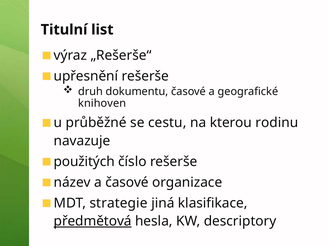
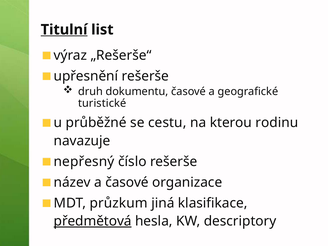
Titulní underline: none -> present (64, 30)
knihoven: knihoven -> turistické (102, 103)
použitých: použitých -> nepřesný (84, 162)
strategie: strategie -> průzkum (119, 203)
